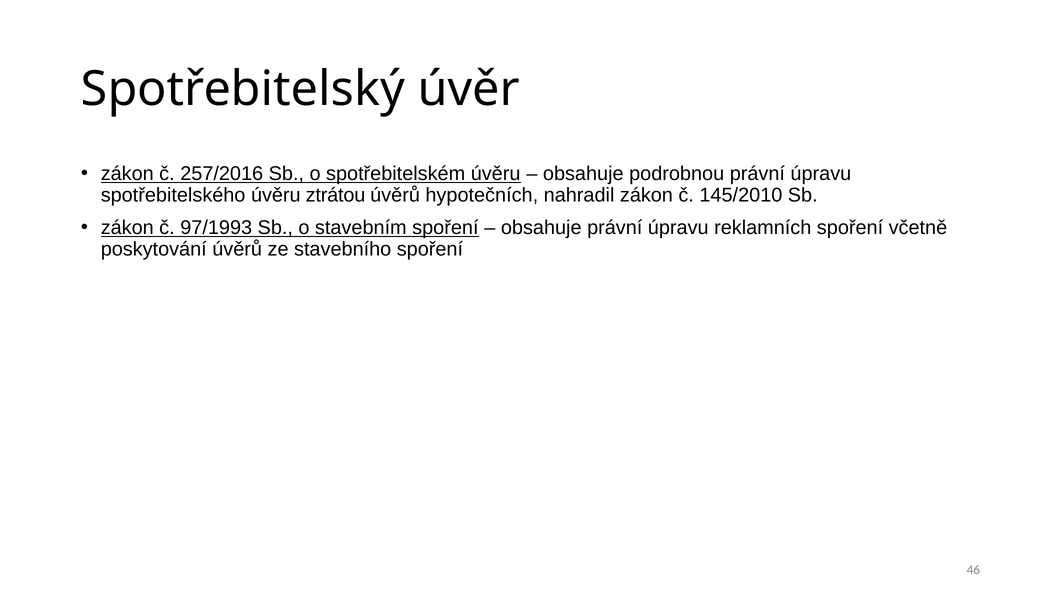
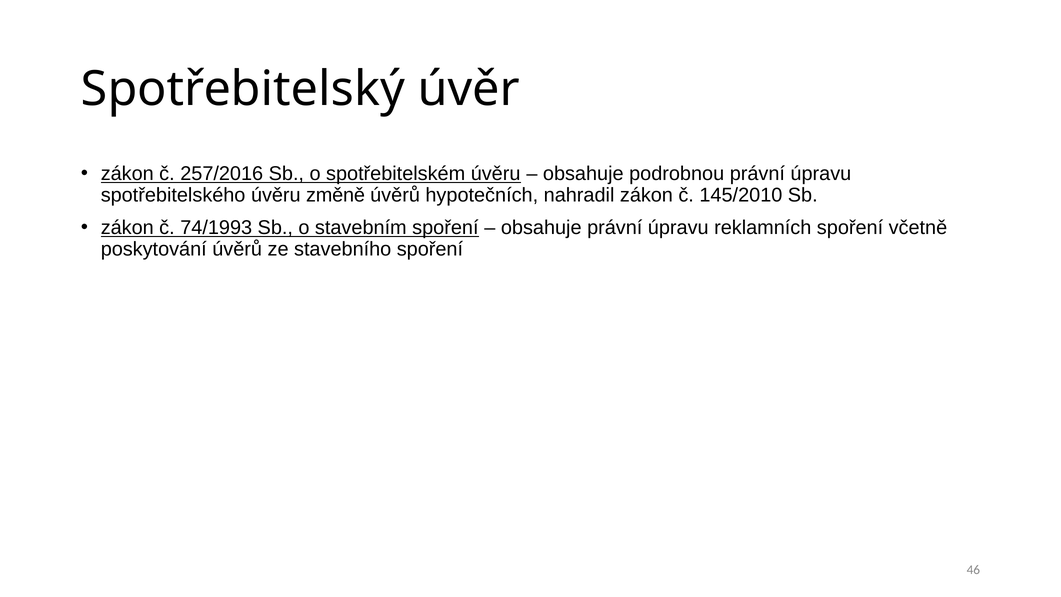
ztrátou: ztrátou -> změně (336, 195)
97/1993: 97/1993 -> 74/1993 (216, 228)
